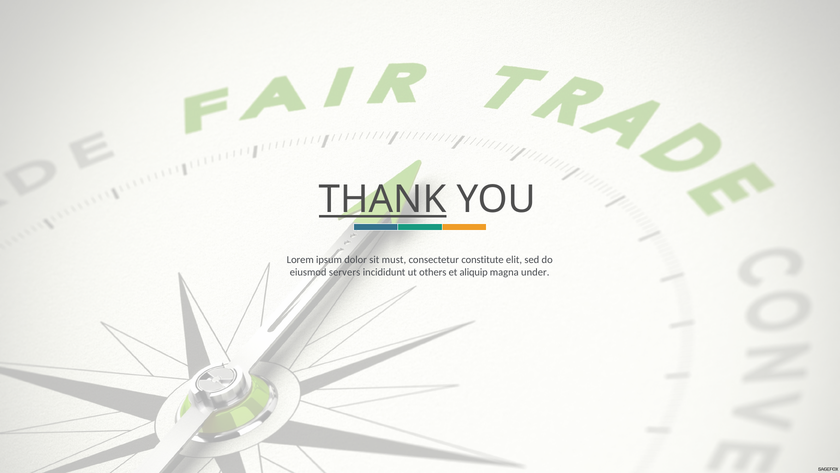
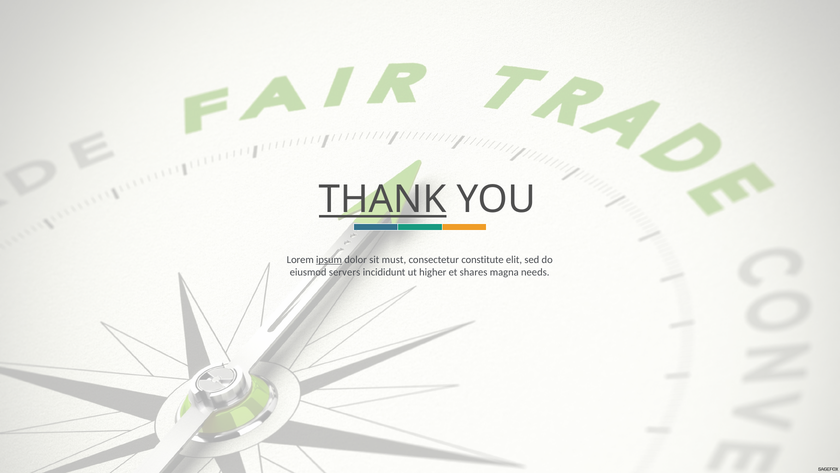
ipsum underline: none -> present (329, 259)
others: others -> higher (433, 272)
aliquip: aliquip -> shares (474, 272)
under: under -> needs (535, 272)
